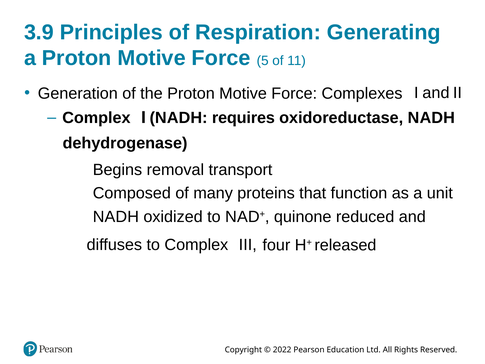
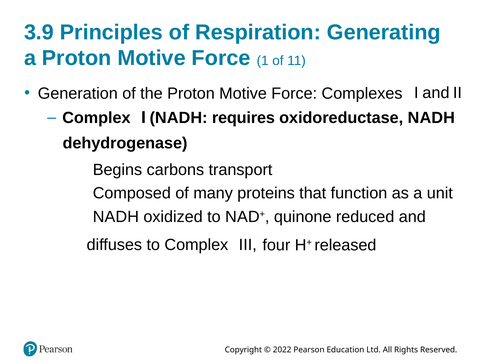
5: 5 -> 1 (263, 61)
removal: removal -> carbons (175, 170)
